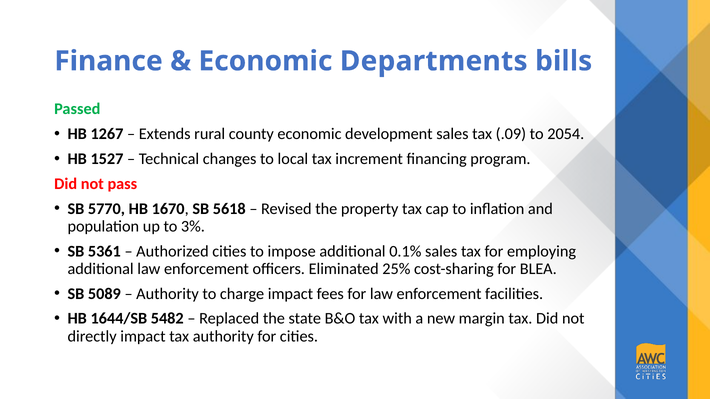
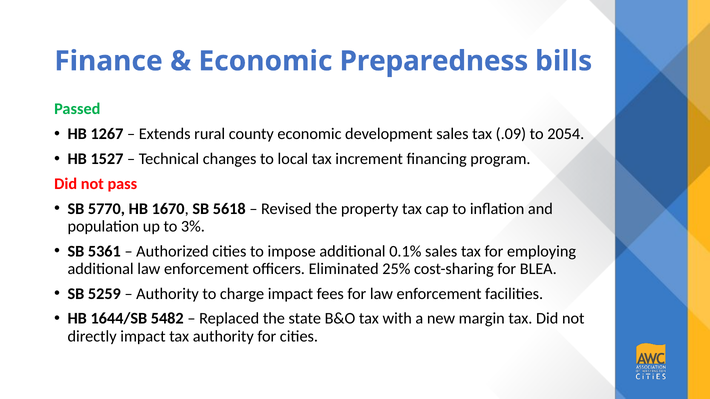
Departments: Departments -> Preparedness (434, 61)
5089: 5089 -> 5259 (104, 294)
